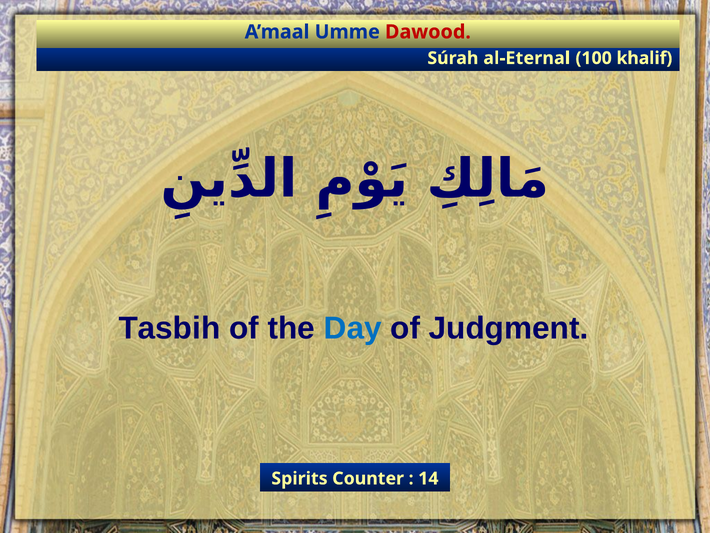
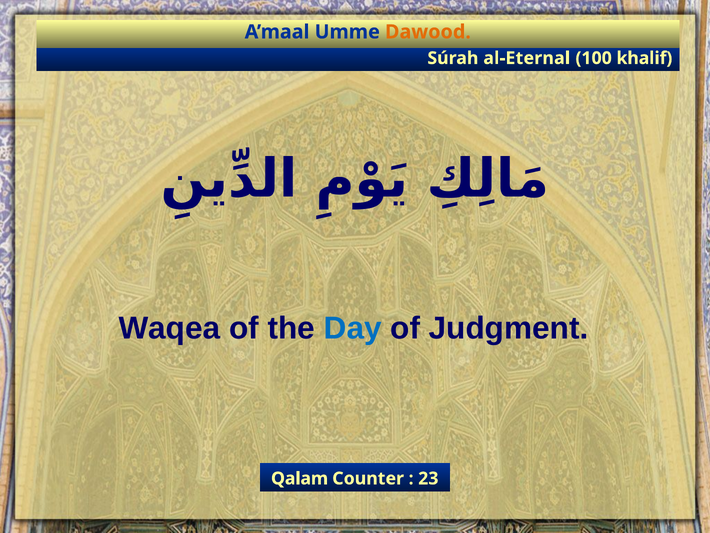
Dawood colour: red -> orange (428, 32)
Tasbih: Tasbih -> Waqea (169, 328)
Spirits: Spirits -> Qalam (300, 478)
14: 14 -> 23 (428, 478)
